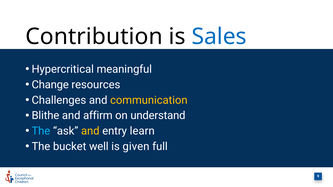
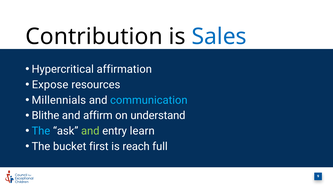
meaningful: meaningful -> affirmation (124, 69)
Change: Change -> Expose (50, 85)
Challenges: Challenges -> Millennials (59, 100)
communication colour: yellow -> light blue (149, 100)
and colour: yellow -> light green (90, 131)
well: well -> first (99, 147)
given: given -> reach (136, 147)
